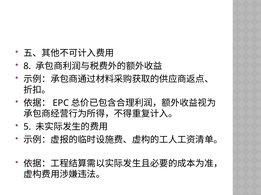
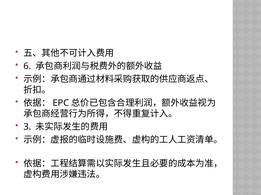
8: 8 -> 6 (27, 66)
5: 5 -> 3 (27, 127)
